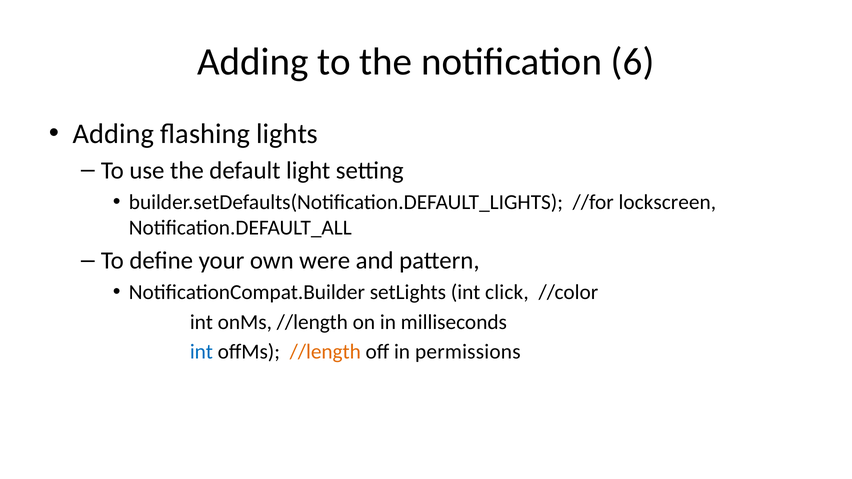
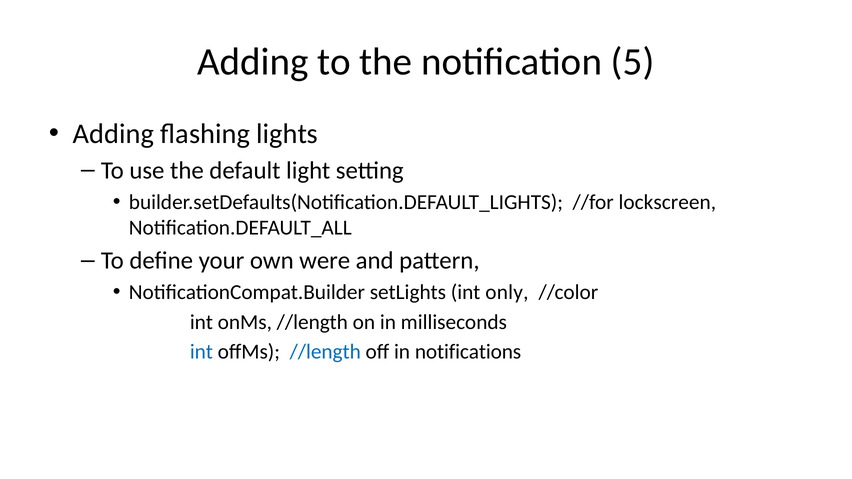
6: 6 -> 5 (633, 62)
click: click -> only (507, 293)
//length colour: orange -> blue (325, 352)
permissions: permissions -> notifications (468, 352)
